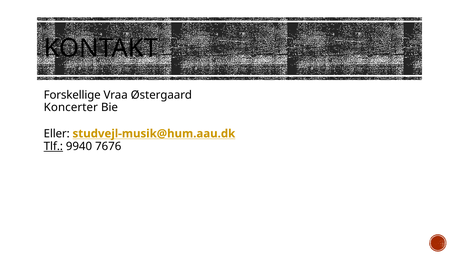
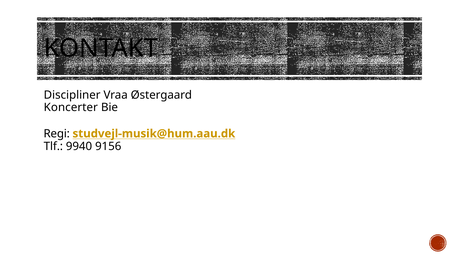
Forskellige: Forskellige -> Discipliner (72, 95)
Eller: Eller -> Regi (57, 134)
Tlf underline: present -> none (53, 146)
7676: 7676 -> 9156 (108, 146)
